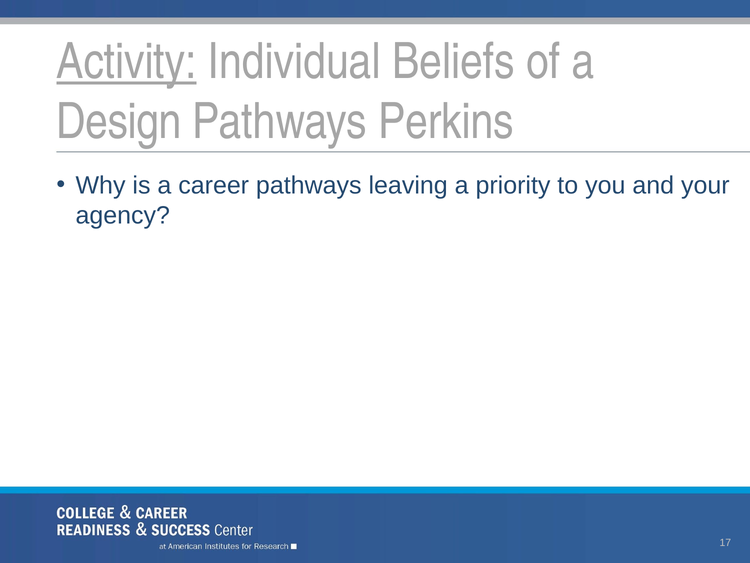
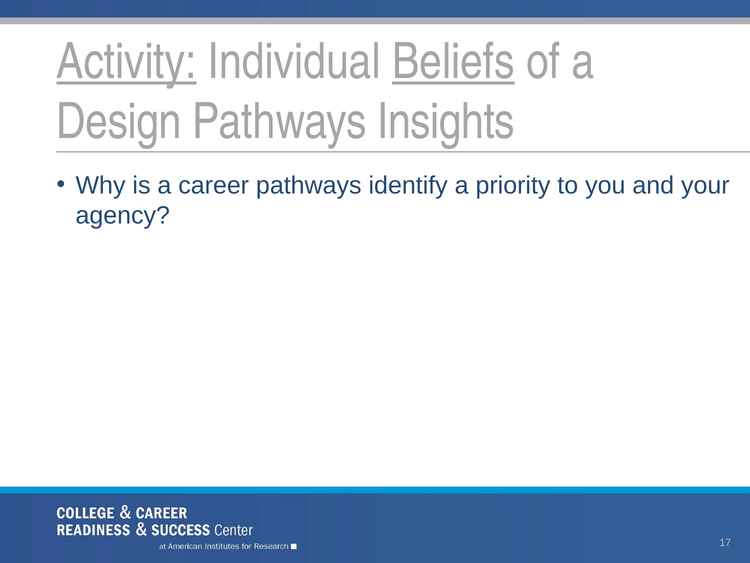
Beliefs underline: none -> present (453, 62)
Perkins: Perkins -> Insights (446, 122)
leaving: leaving -> identify (408, 185)
